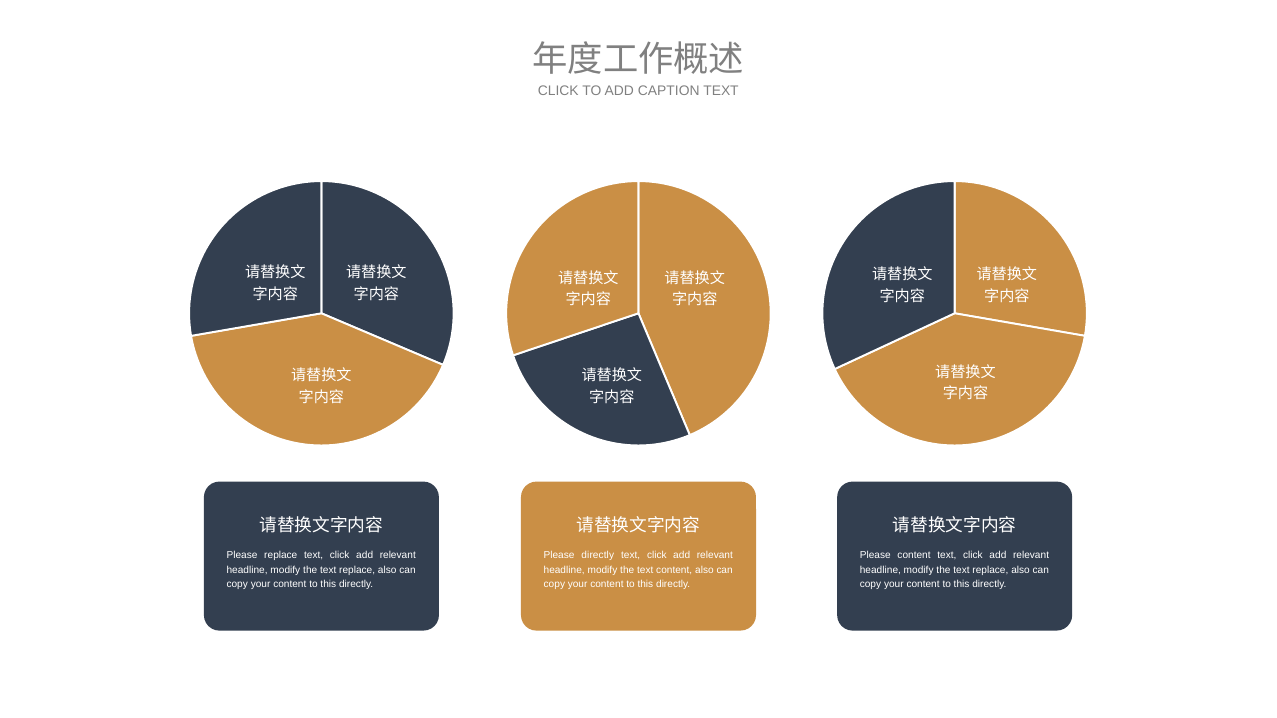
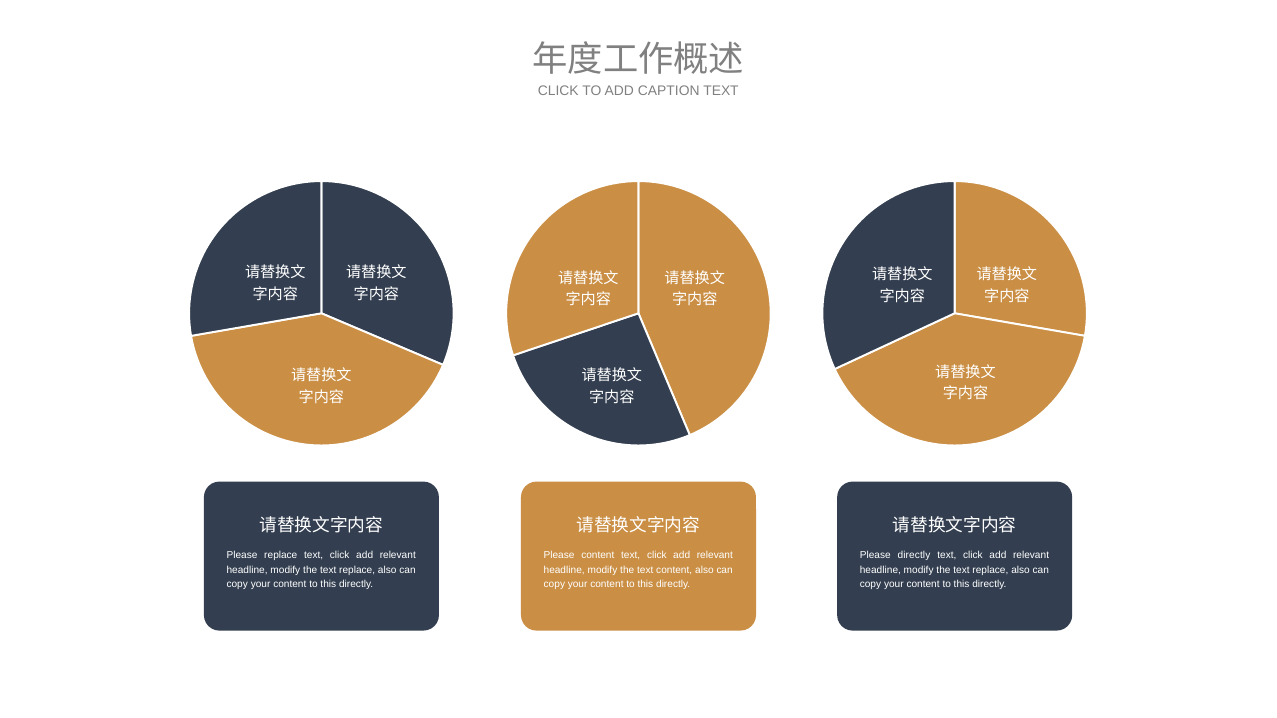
Please directly: directly -> content (598, 555)
Please content: content -> directly (914, 555)
